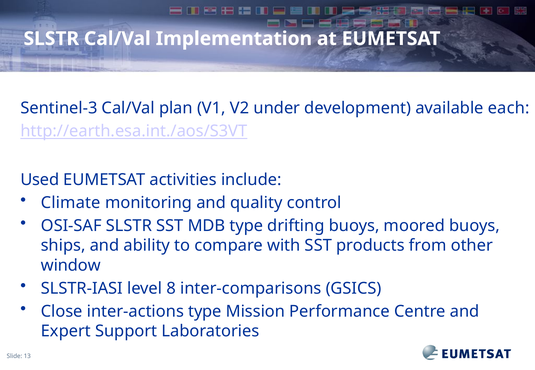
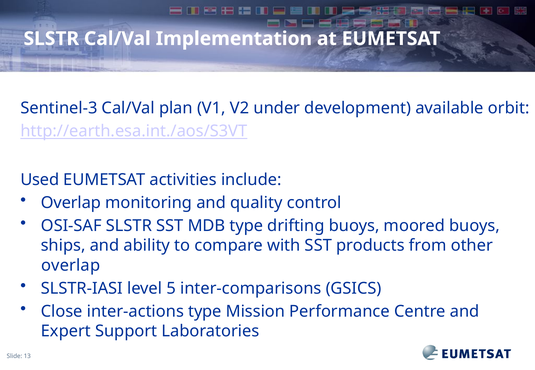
each: each -> orbit (509, 108)
Climate: Climate -> Overlap (71, 203)
window: window -> overlap (71, 266)
8: 8 -> 5 (171, 289)
